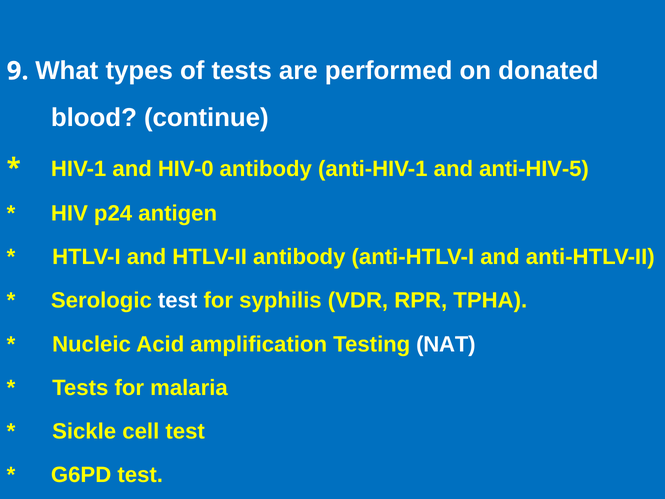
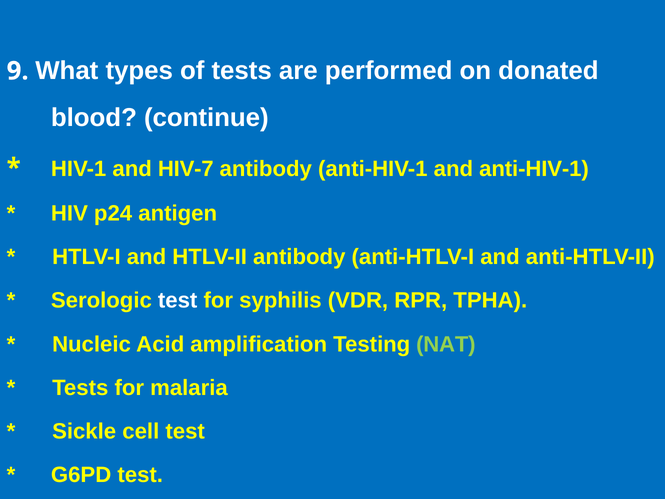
HIV-0: HIV-0 -> HIV-7 (186, 169)
and anti-HIV-5: anti-HIV-5 -> anti-HIV-1 (534, 169)
NAT colour: white -> light green (446, 344)
